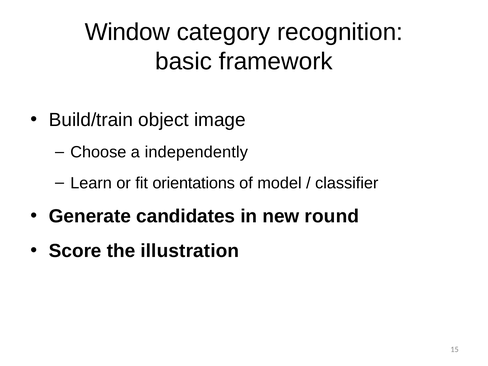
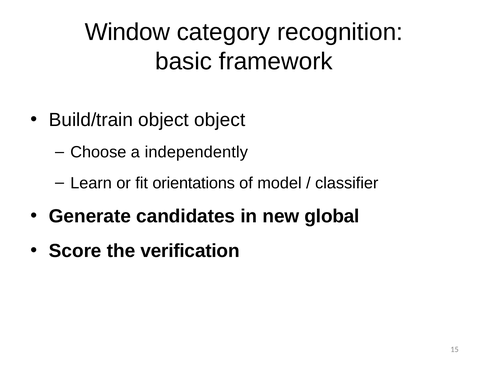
object image: image -> object (220, 120)
round: round -> global (332, 216)
illustration: illustration -> verification (190, 251)
